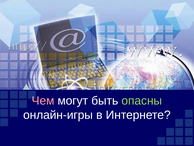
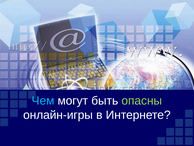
Чем colour: pink -> light blue (43, 100)
